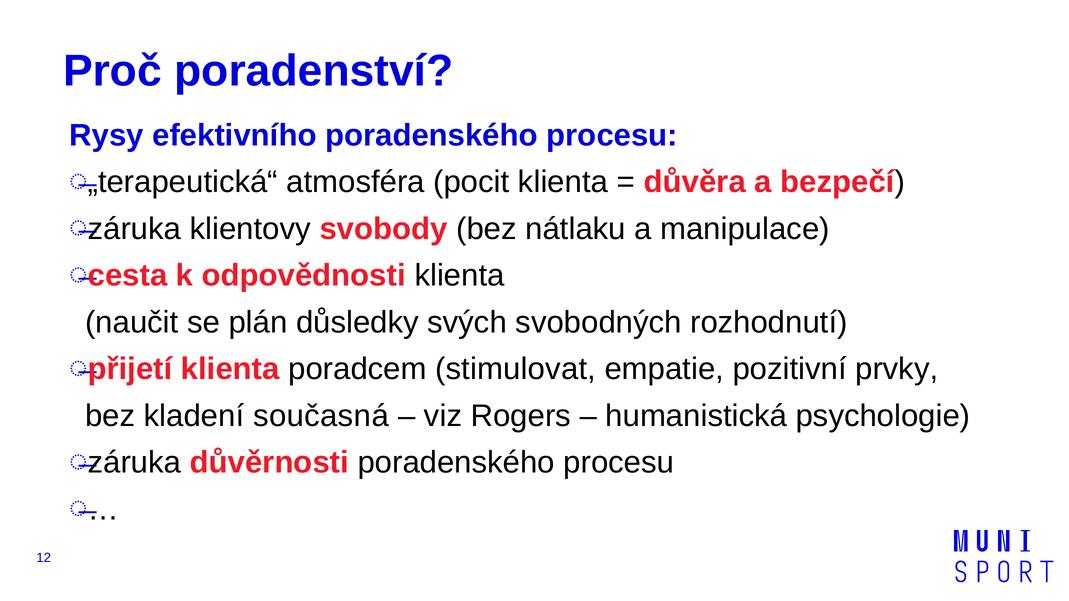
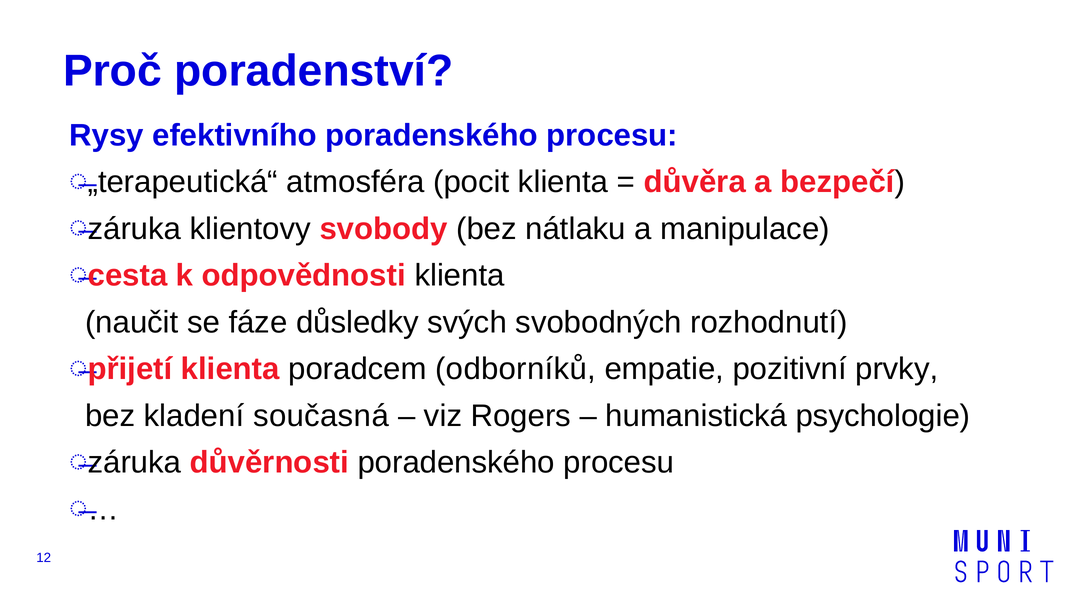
plán: plán -> fáze (258, 322)
stimulovat: stimulovat -> odborníků (516, 369)
